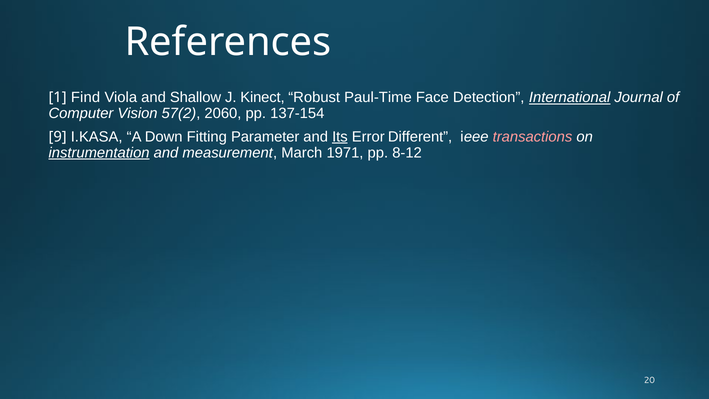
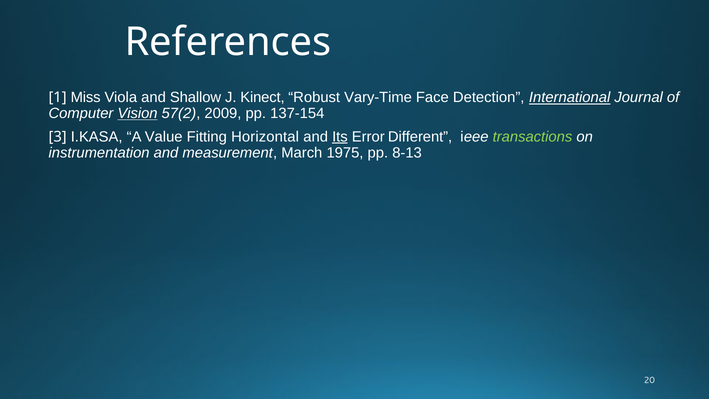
Find: Find -> Miss (86, 97)
Paul-Time: Paul-Time -> Vary-Time (378, 97)
Vision underline: none -> present (138, 113)
2060: 2060 -> 2009 (223, 113)
9: 9 -> 3 (58, 137)
Down: Down -> Value (164, 137)
Parameter: Parameter -> Horizontal (265, 137)
transactions colour: pink -> light green (533, 137)
instrumentation underline: present -> none (99, 153)
1971: 1971 -> 1975 (345, 153)
8-12: 8-12 -> 8-13 (407, 153)
